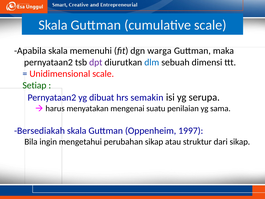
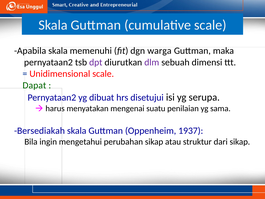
dlm colour: blue -> purple (152, 62)
Setiap: Setiap -> Dapat (34, 85)
semakin: semakin -> disetujui (147, 97)
1997: 1997 -> 1937 (191, 131)
